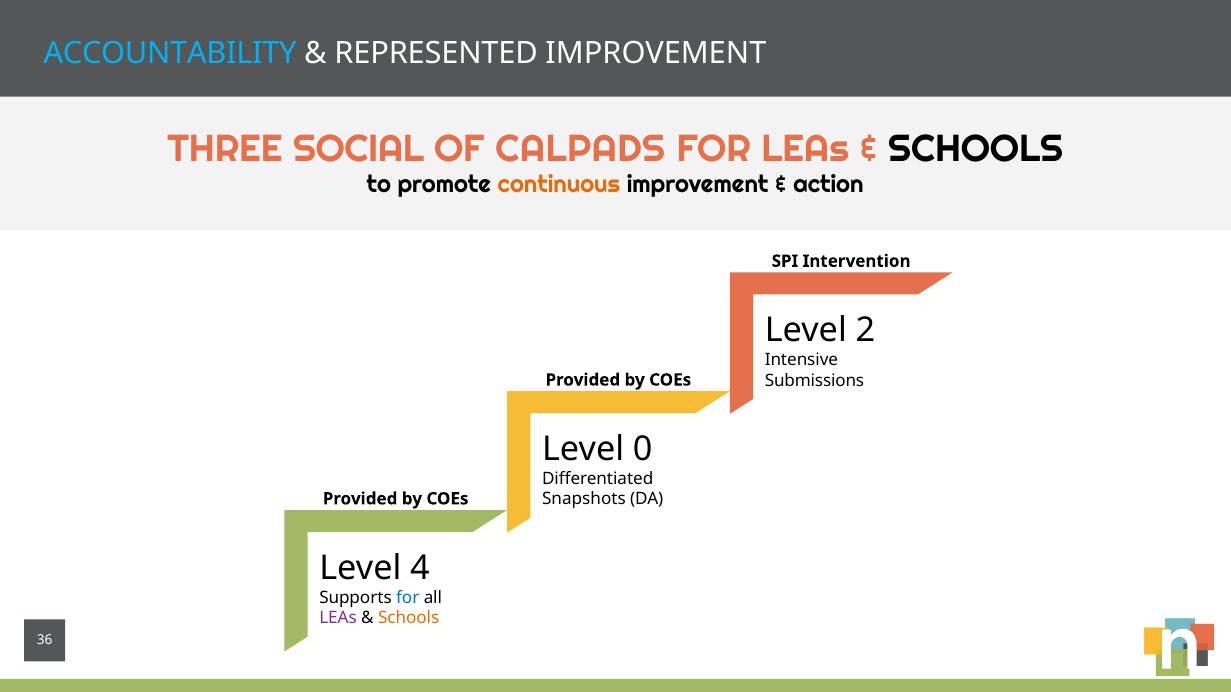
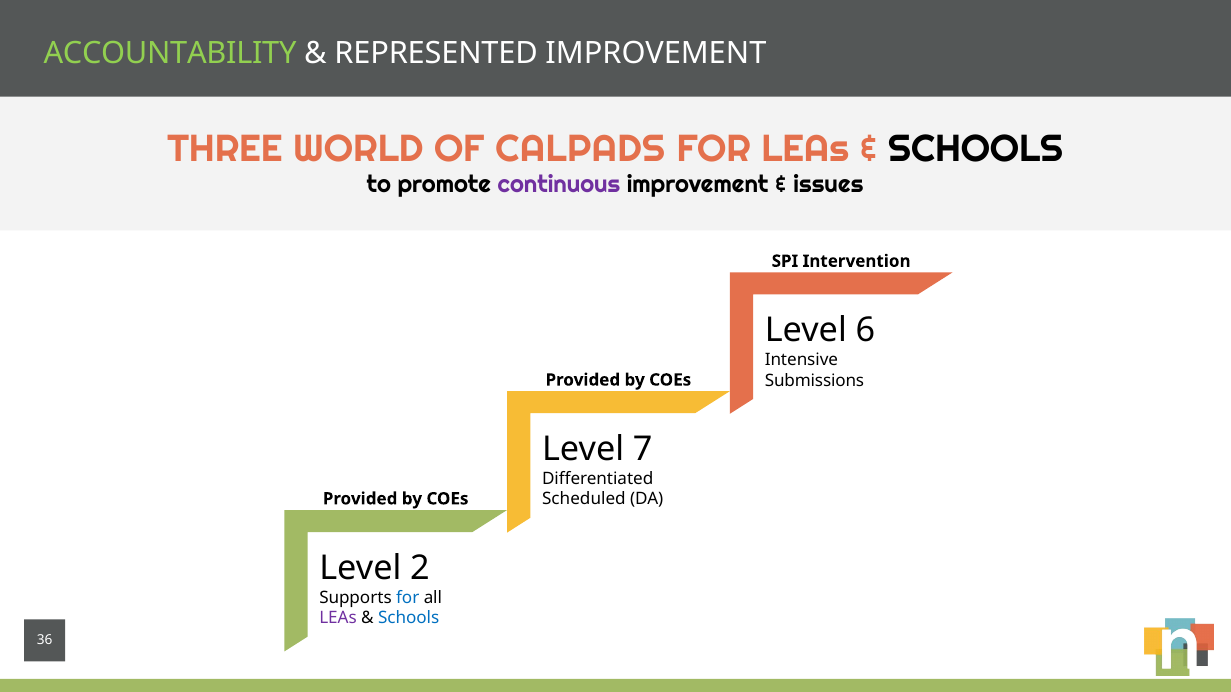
ACCOUNTABILITY colour: light blue -> light green (170, 53)
SOCIAL: SOCIAL -> WORLD (358, 149)
continuous colour: orange -> purple (559, 185)
action: action -> issues (828, 185)
2: 2 -> 6 (865, 330)
0: 0 -> 7 (643, 449)
Snapshots: Snapshots -> Scheduled (584, 500)
4: 4 -> 2 (420, 568)
Schools colour: orange -> blue (409, 618)
